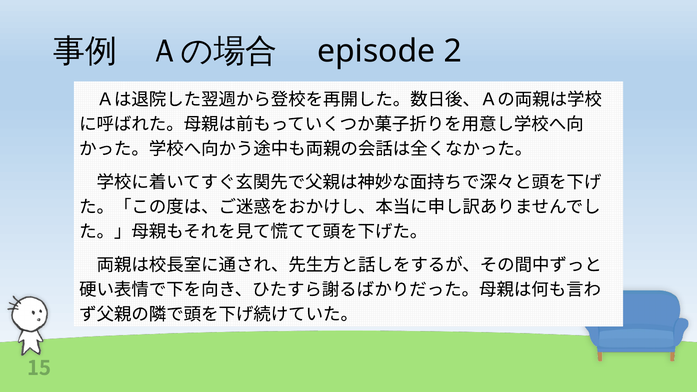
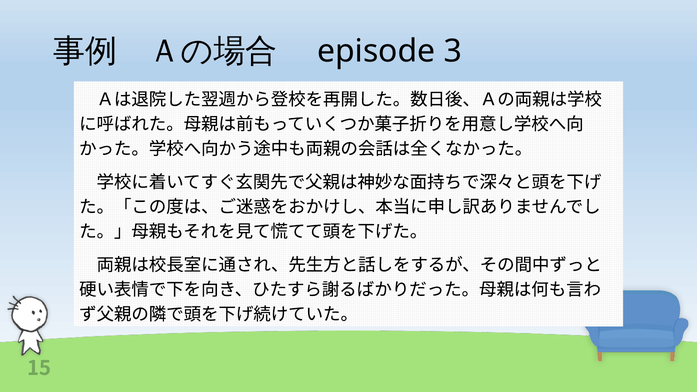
2: 2 -> 3 (453, 51)
